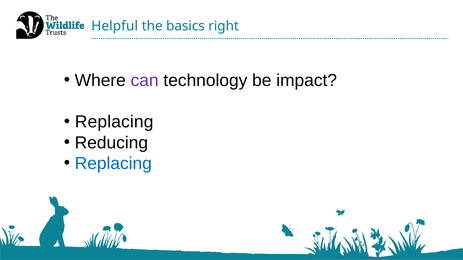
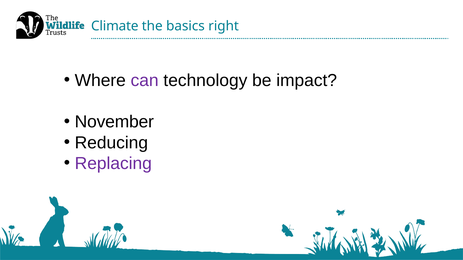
Helpful: Helpful -> Climate (115, 26)
Replacing: Replacing -> November (114, 122)
Replacing colour: blue -> purple (113, 164)
